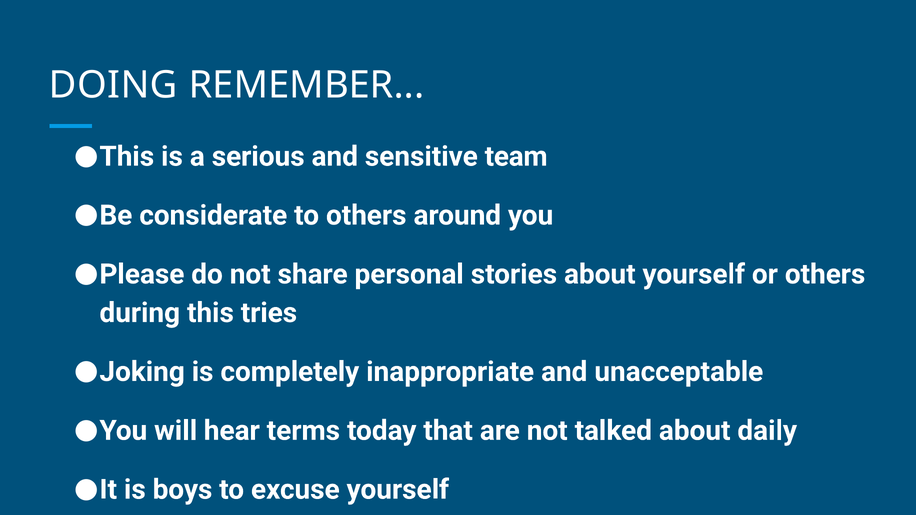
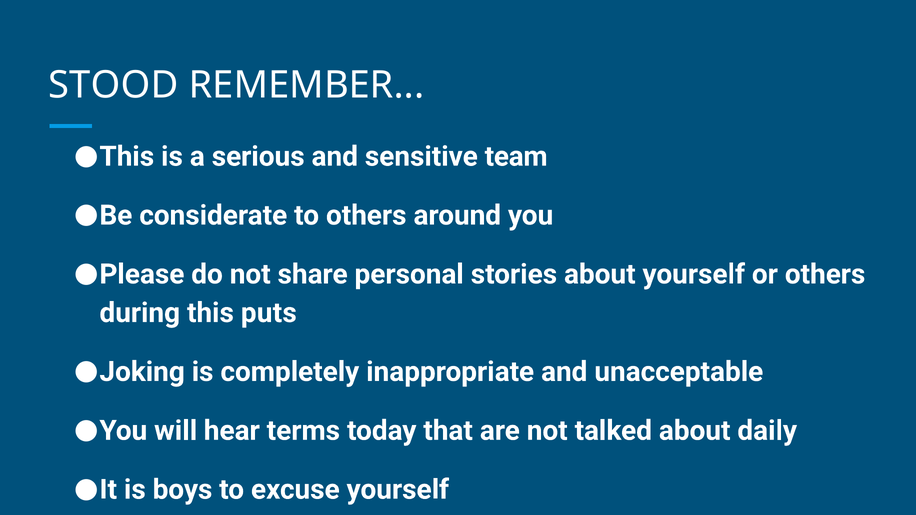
DOING: DOING -> STOOD (113, 85)
tries: tries -> puts (269, 313)
